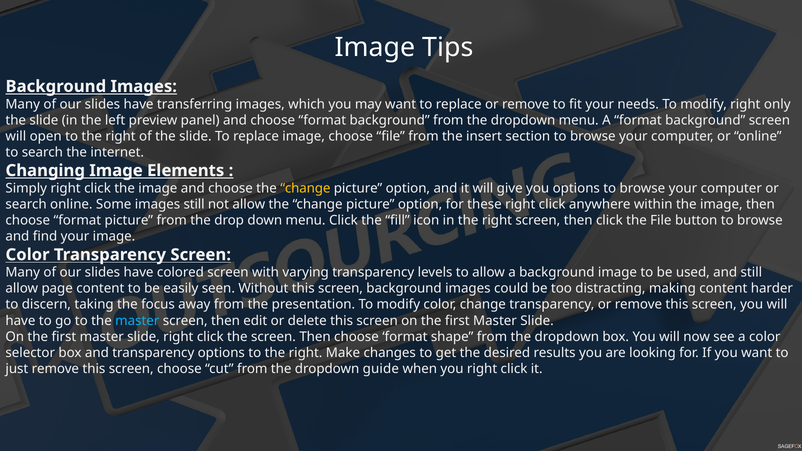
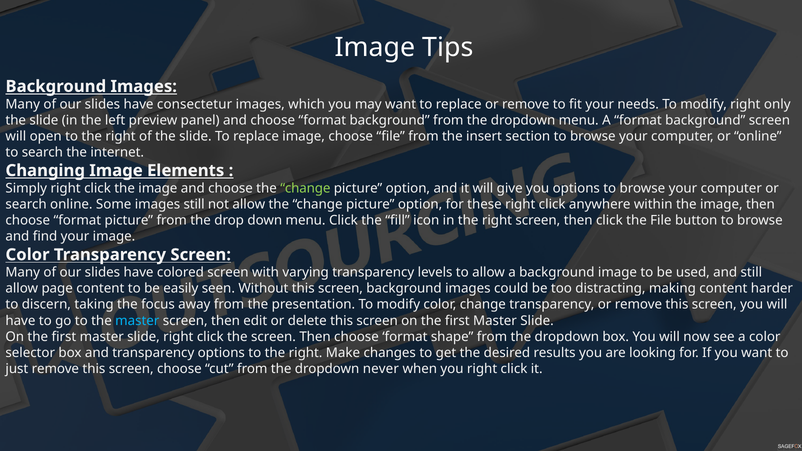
transferring: transferring -> consectetur (195, 104)
change colour: yellow -> light green (305, 188)
guide: guide -> never (381, 369)
